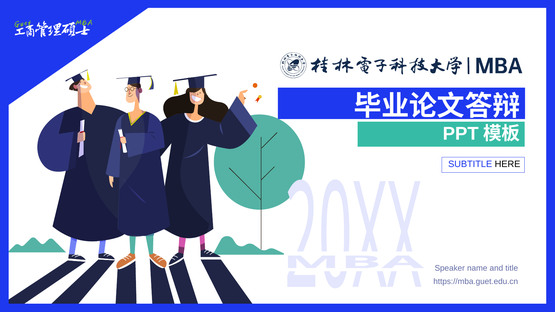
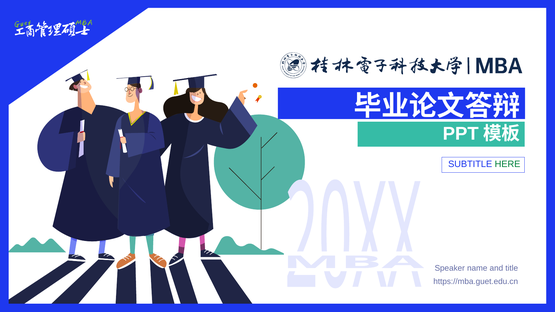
HERE colour: black -> green (508, 164)
